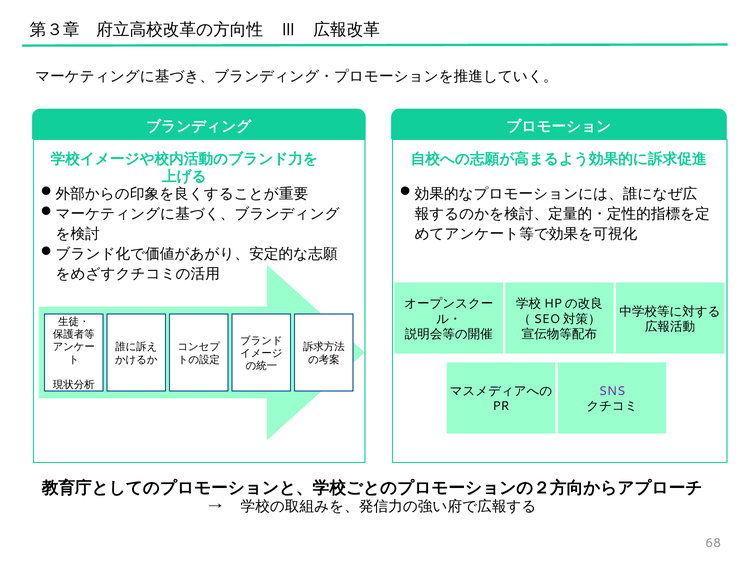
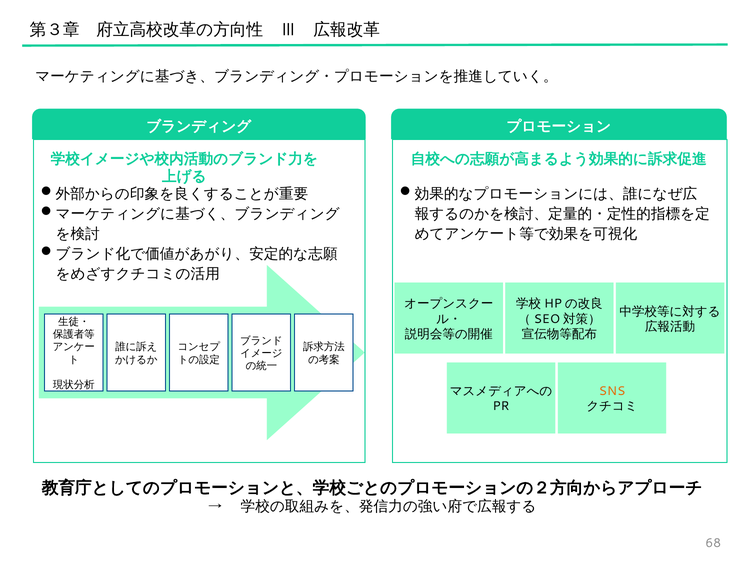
SNS colour: purple -> orange (612, 391)
